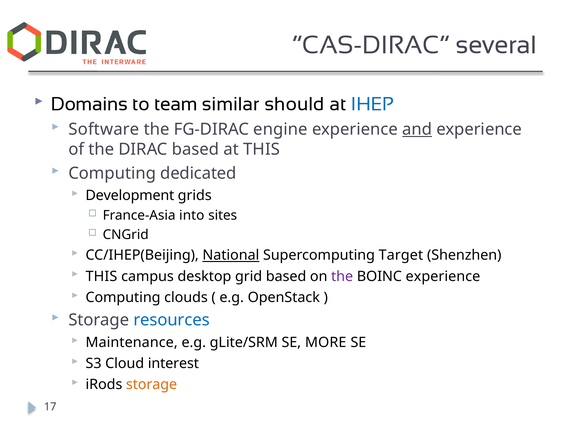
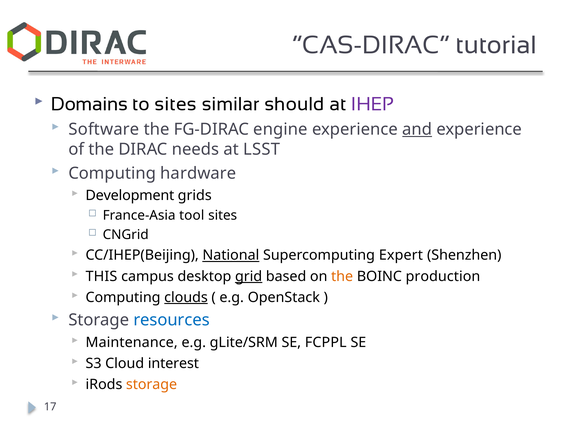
several: several -> tutorial (496, 45)
to team: team -> sites (176, 104)
IHEP colour: blue -> purple (372, 104)
DIRAC based: based -> needs (195, 149)
at THIS: THIS -> LSST (262, 149)
dedicated: dedicated -> hardware (198, 173)
into: into -> tool (192, 215)
Target: Target -> Expert (401, 255)
grid underline: none -> present (249, 277)
the colour: purple -> orange (342, 277)
BOINC experience: experience -> production (443, 277)
clouds underline: none -> present (186, 298)
MORE: MORE -> FCPPL (326, 343)
